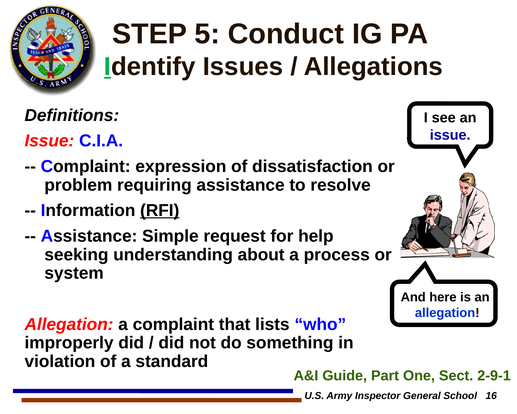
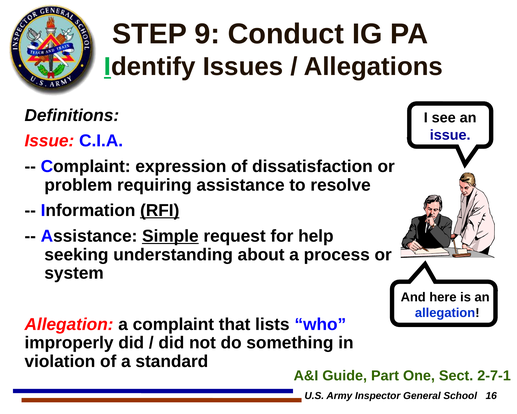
5: 5 -> 9 (207, 34)
Simple underline: none -> present (170, 236)
2-9-1: 2-9-1 -> 2-7-1 (494, 375)
